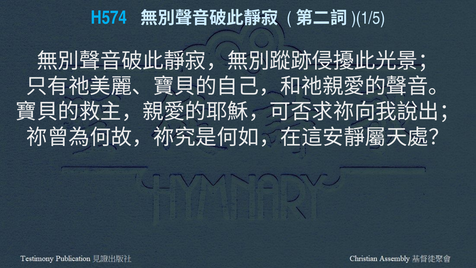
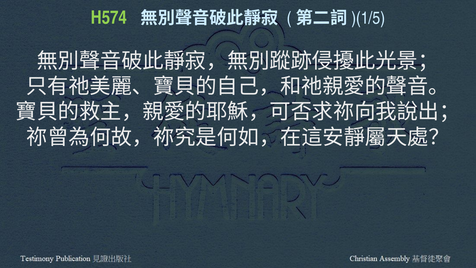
H574 colour: light blue -> light green (109, 18)
